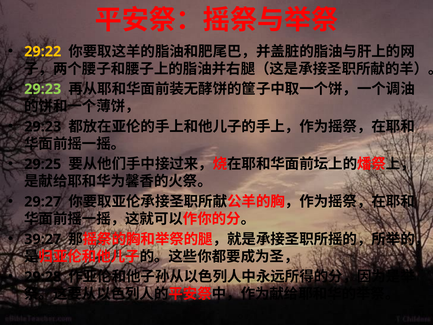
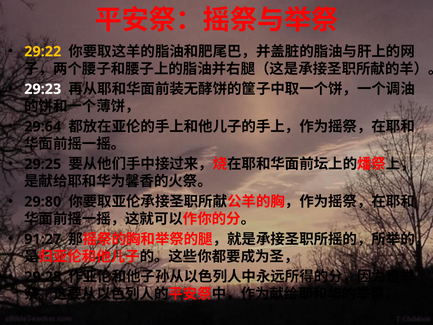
29:23 colour: light green -> white (43, 89)
29:23: 29:23 -> 29:64 (43, 127)
29:27: 29:27 -> 29:80 (43, 202)
39:27: 39:27 -> 91:27 (43, 239)
